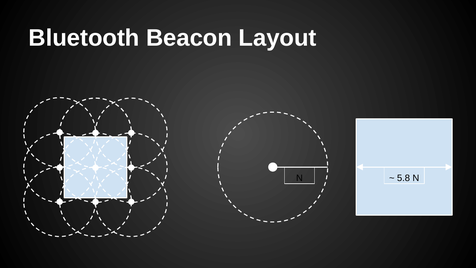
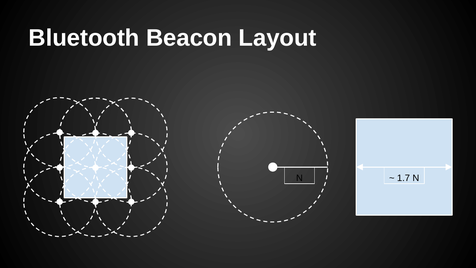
5.8: 5.8 -> 1.7 (404, 178)
